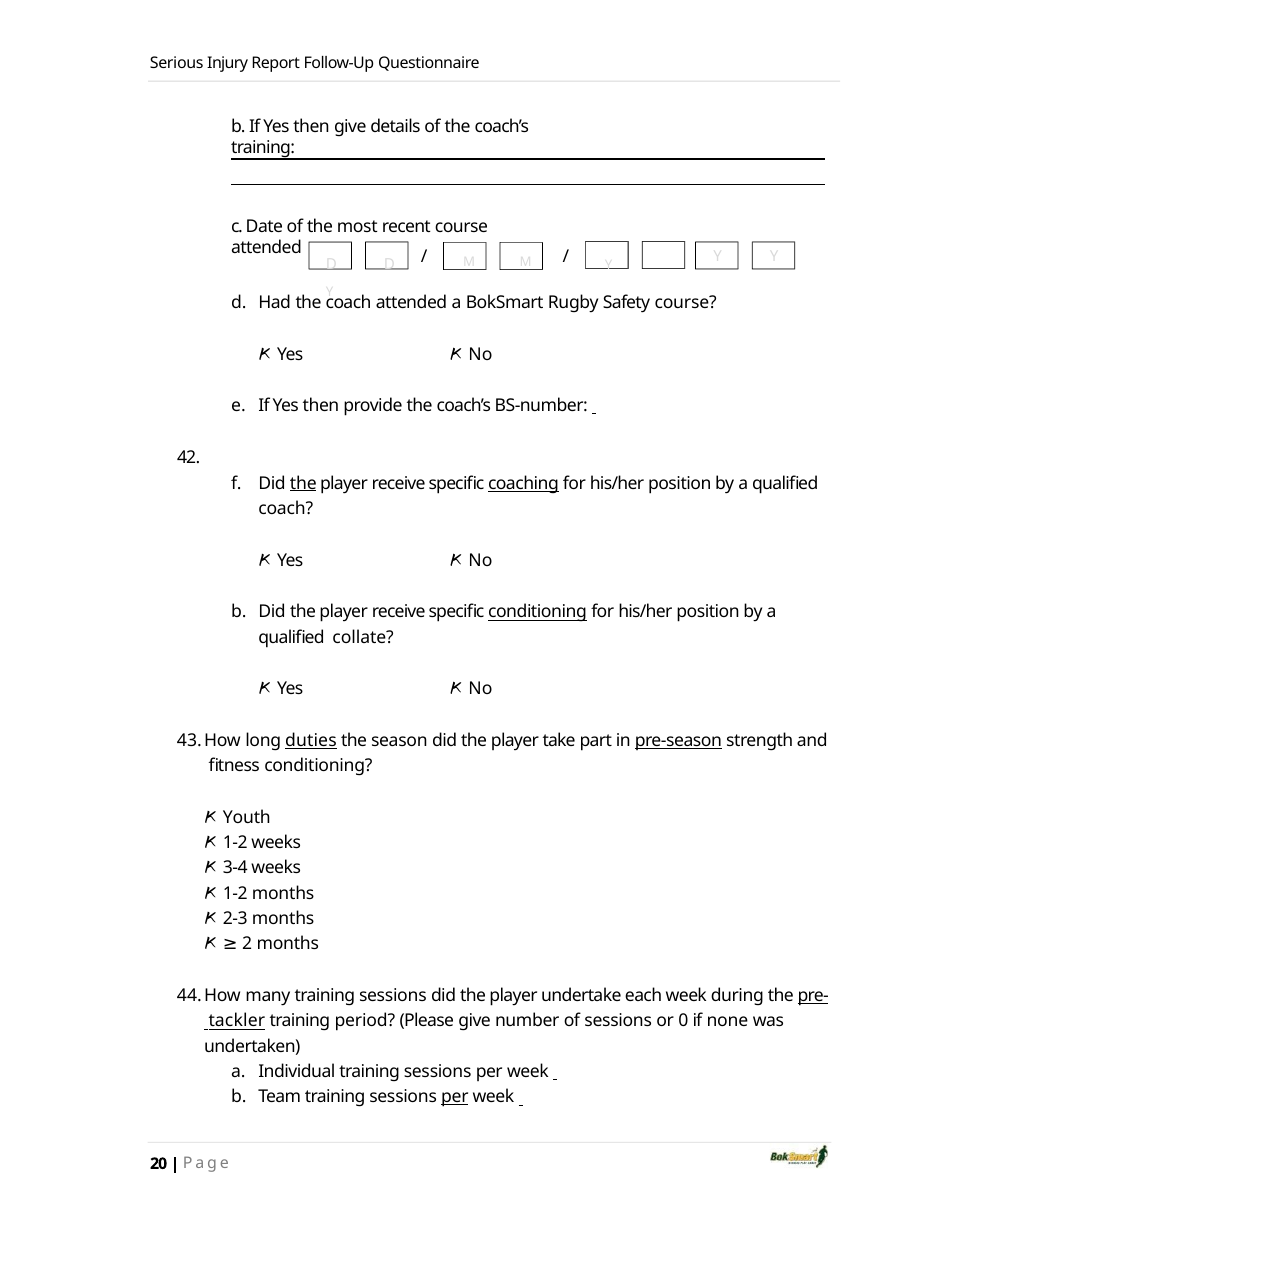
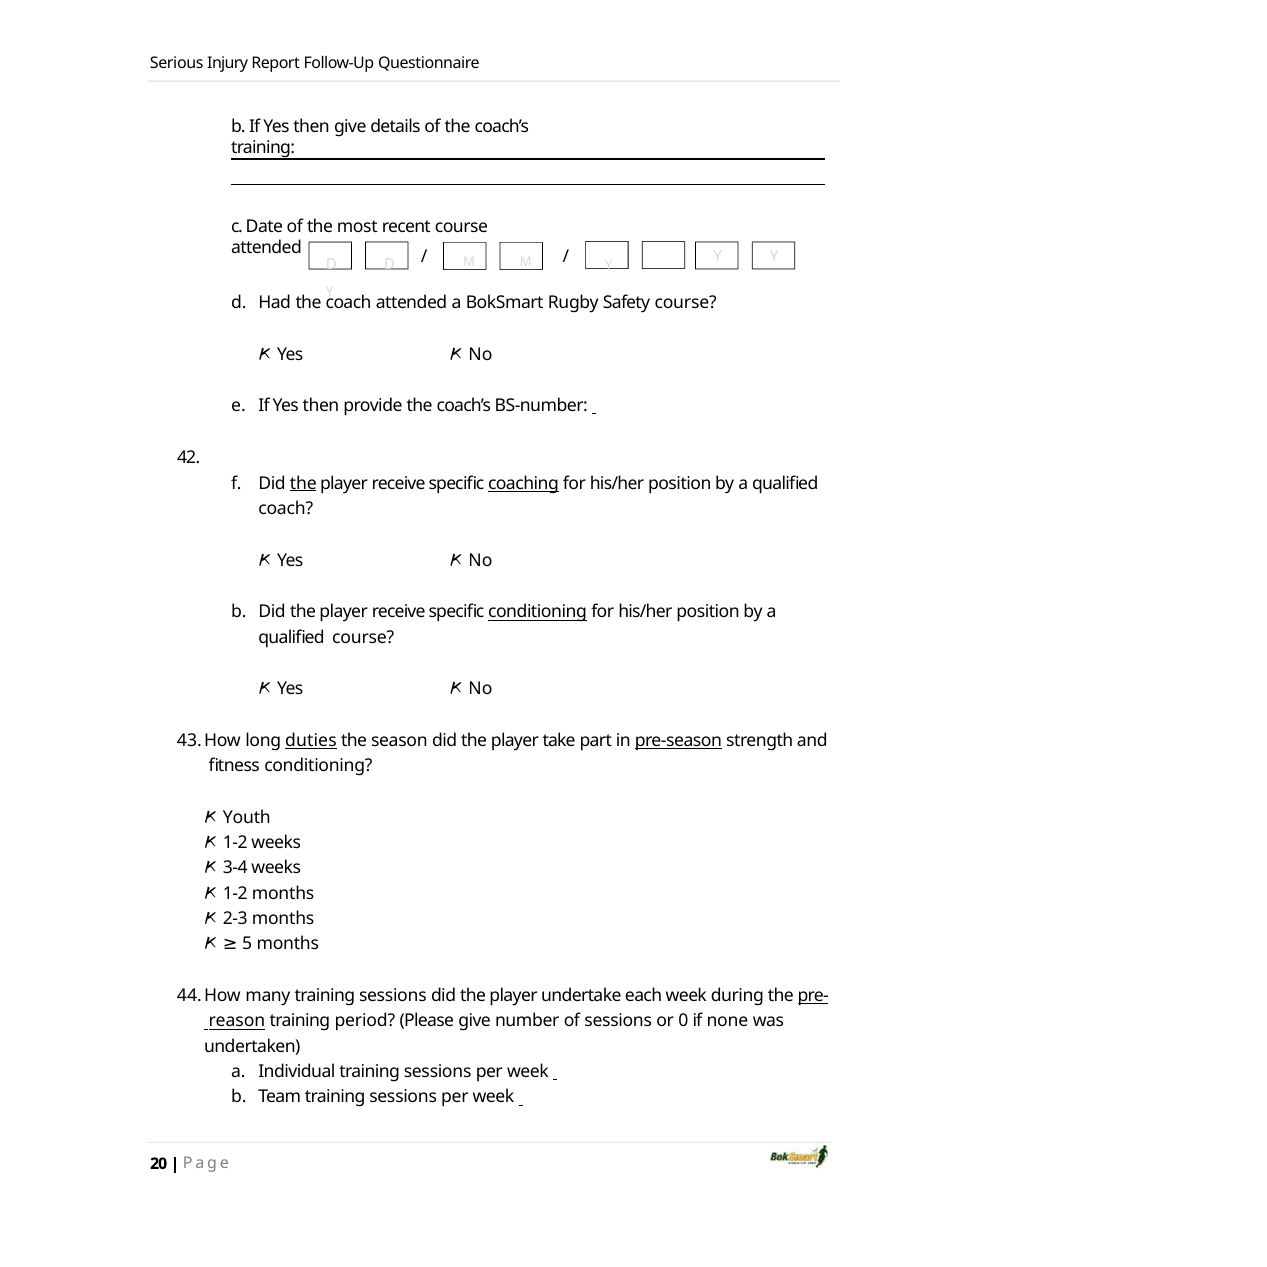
qualified collate: collate -> course (363, 637)
2: 2 -> 5 (247, 944)
tackler: tackler -> reason (237, 1021)
per underline: present -> none (455, 1097)
